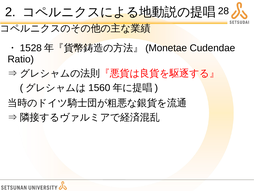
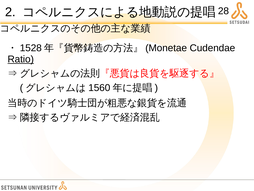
Ratio underline: none -> present (21, 59)
